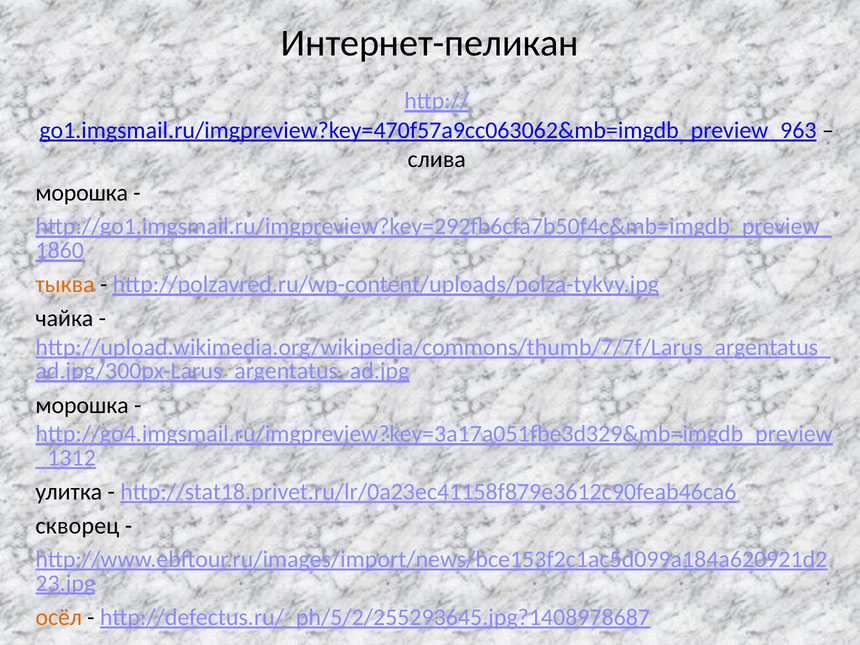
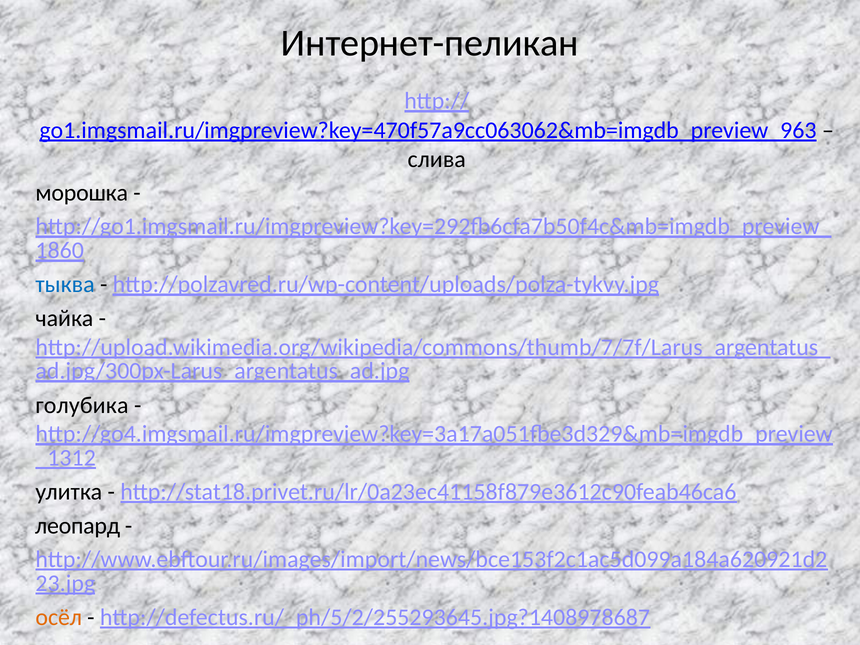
тыква colour: orange -> blue (65, 284)
морошка: морошка -> голубика (82, 405)
скворец: скворец -> леопард (78, 526)
